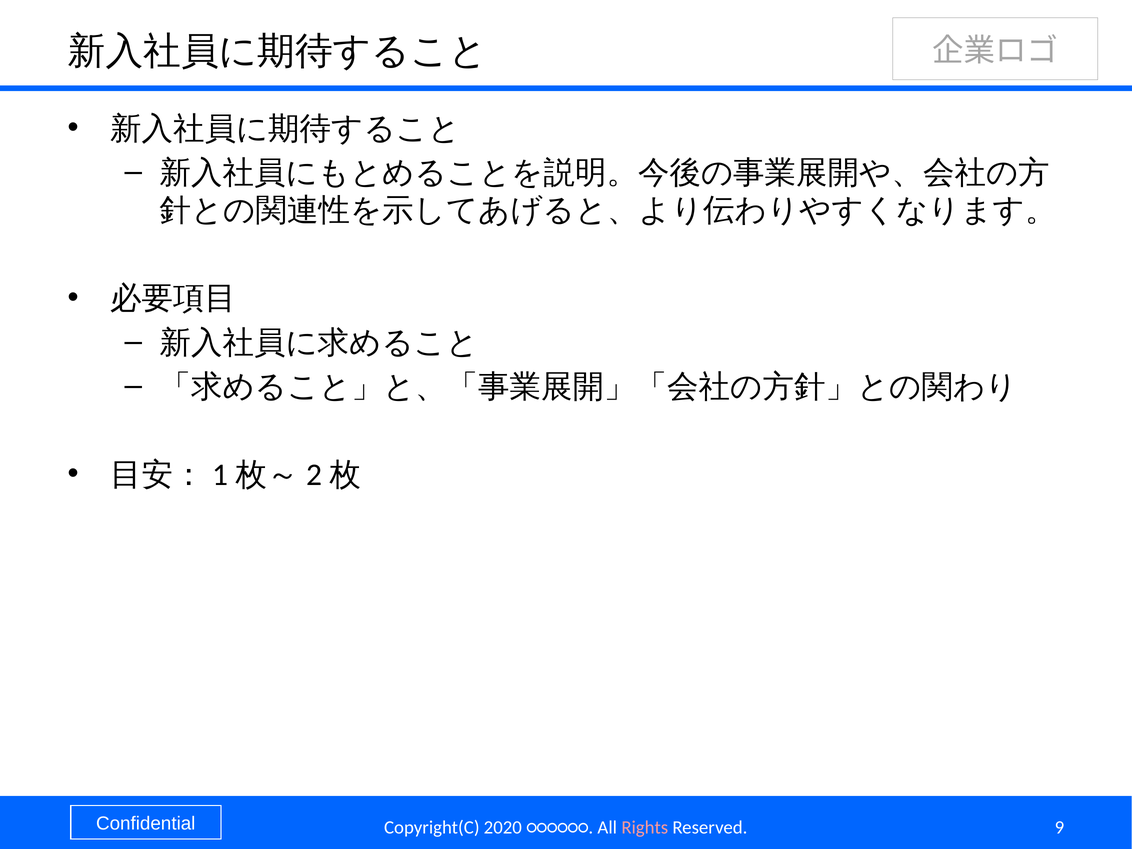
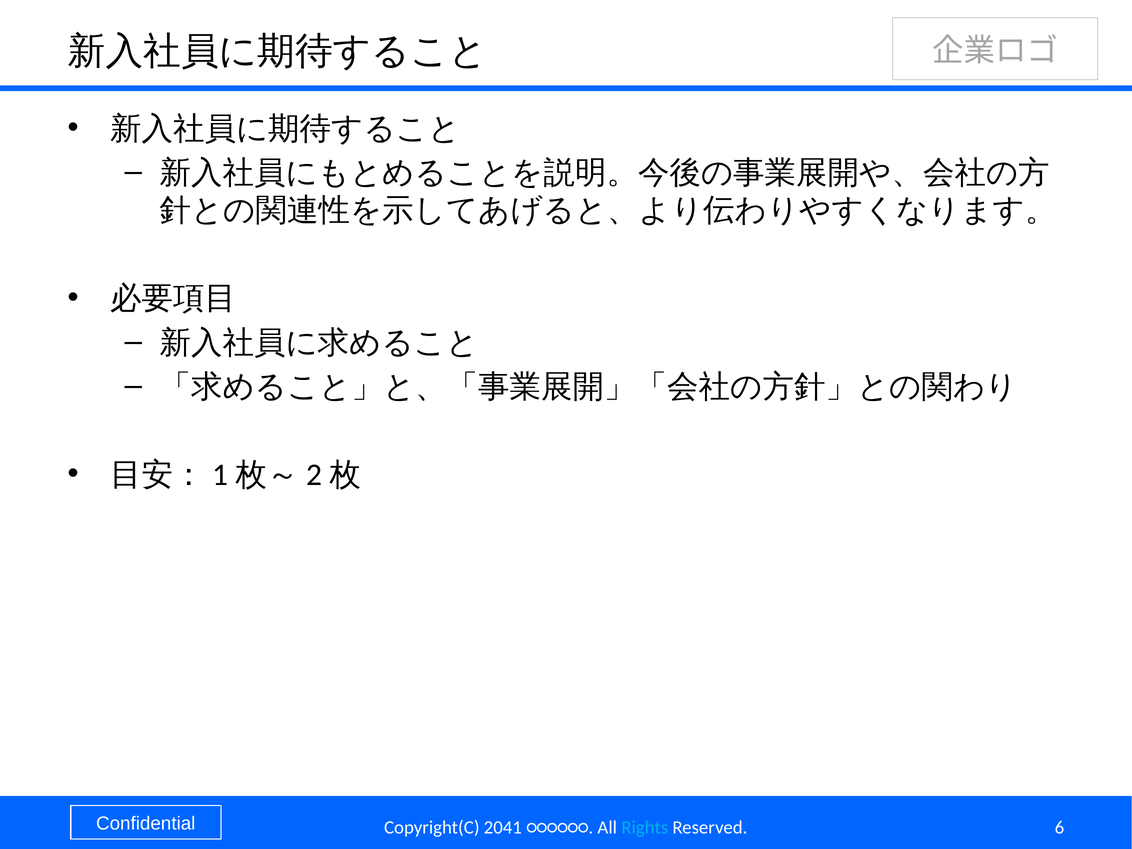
2020: 2020 -> 2041 (503, 828)
Rights colour: pink -> light blue (645, 828)
9: 9 -> 6 (1059, 827)
